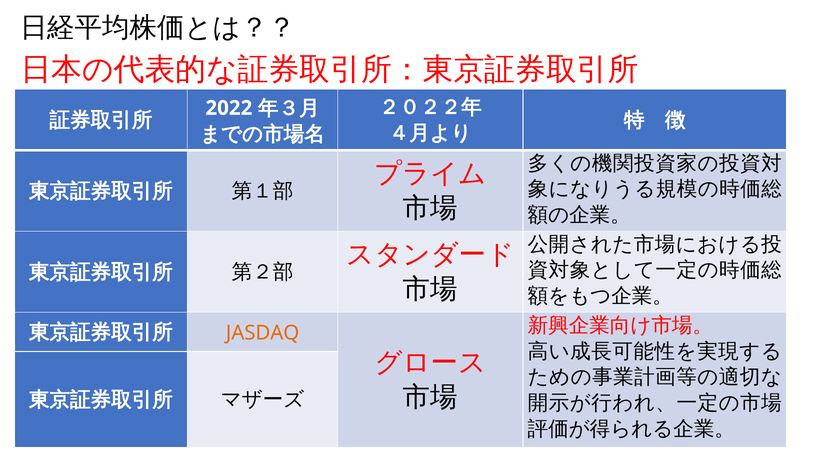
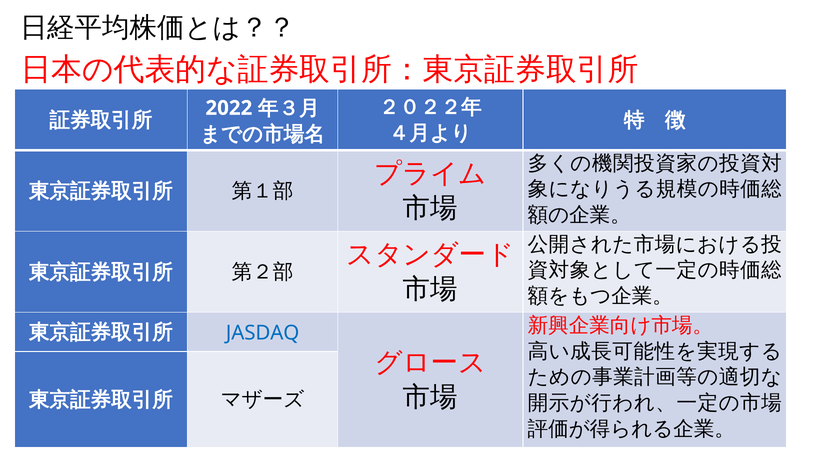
JASDAQ colour: orange -> blue (263, 333)
